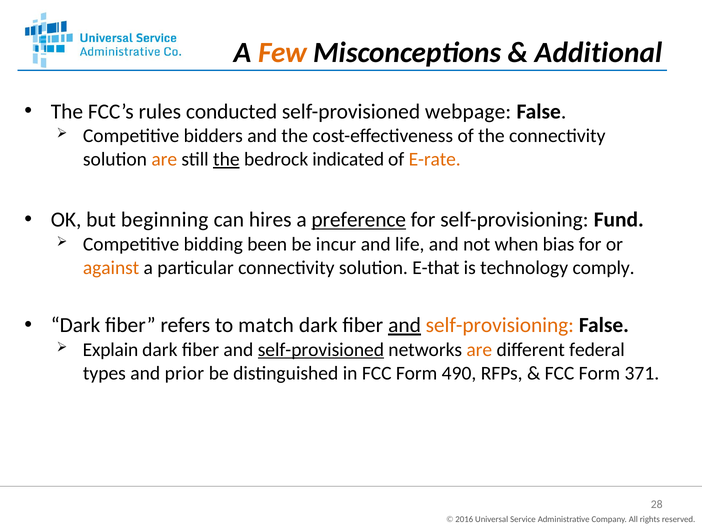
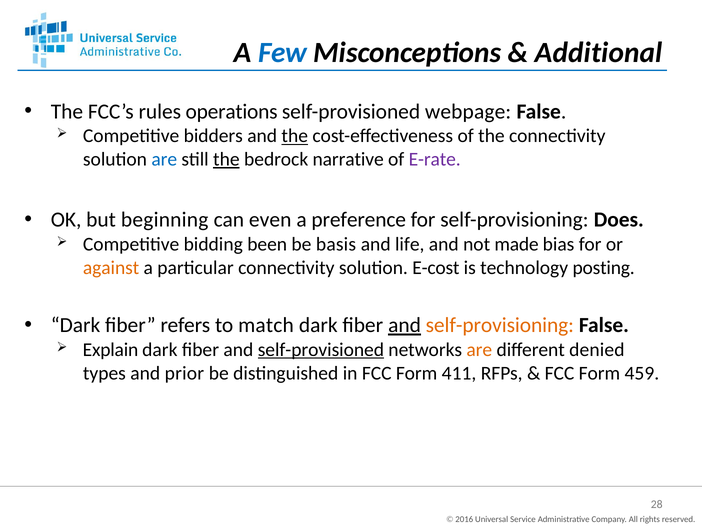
Few colour: orange -> blue (283, 52)
conducted: conducted -> operations (232, 111)
the underline: none -> present (295, 136)
are colour: orange -> blue (164, 159)
indicated: indicated -> narrative (348, 159)
E-rate colour: orange -> purple (435, 159)
hires: hires -> even (270, 220)
preference underline: present -> none (359, 220)
Fund: Fund -> Does (619, 220)
incur: incur -> basis (336, 244)
when: when -> made (517, 244)
E-that: E-that -> E-cost (436, 268)
comply: comply -> posting (604, 268)
federal: federal -> denied (597, 349)
490: 490 -> 411 (459, 373)
371: 371 -> 459 (642, 373)
